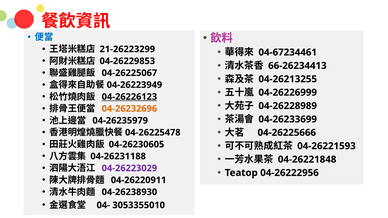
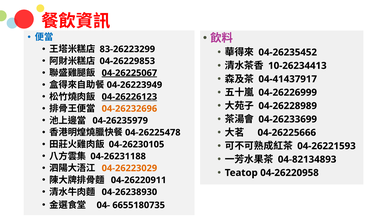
21-26223299: 21-26223299 -> 83-26223299 (127, 49)
04-67234461: 04-67234461 -> 04-26235452 (288, 52)
66-26234413: 66-26234413 -> 10-26234413 (297, 66)
04-26225067 underline: none -> present (129, 73)
04-26213255: 04-26213255 -> 04-41437917 (288, 79)
04-26230605: 04-26230605 -> 04-26230105 (136, 144)
04-26221848: 04-26221848 -> 04-82134893 (307, 160)
04-26223029 colour: purple -> orange (129, 168)
04-26222956: 04-26222956 -> 04-26220958 (289, 173)
3053355010: 3053355010 -> 6655180735 (139, 205)
